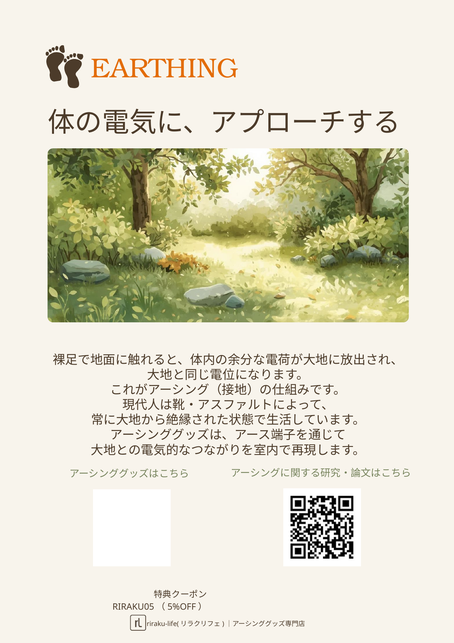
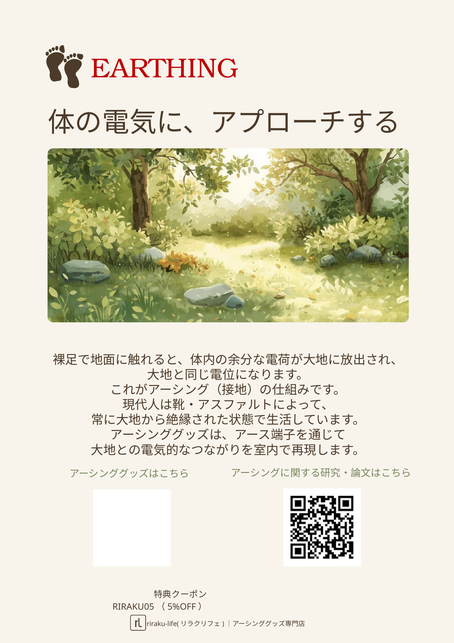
EARTHING colour: orange -> red (165, 68)
